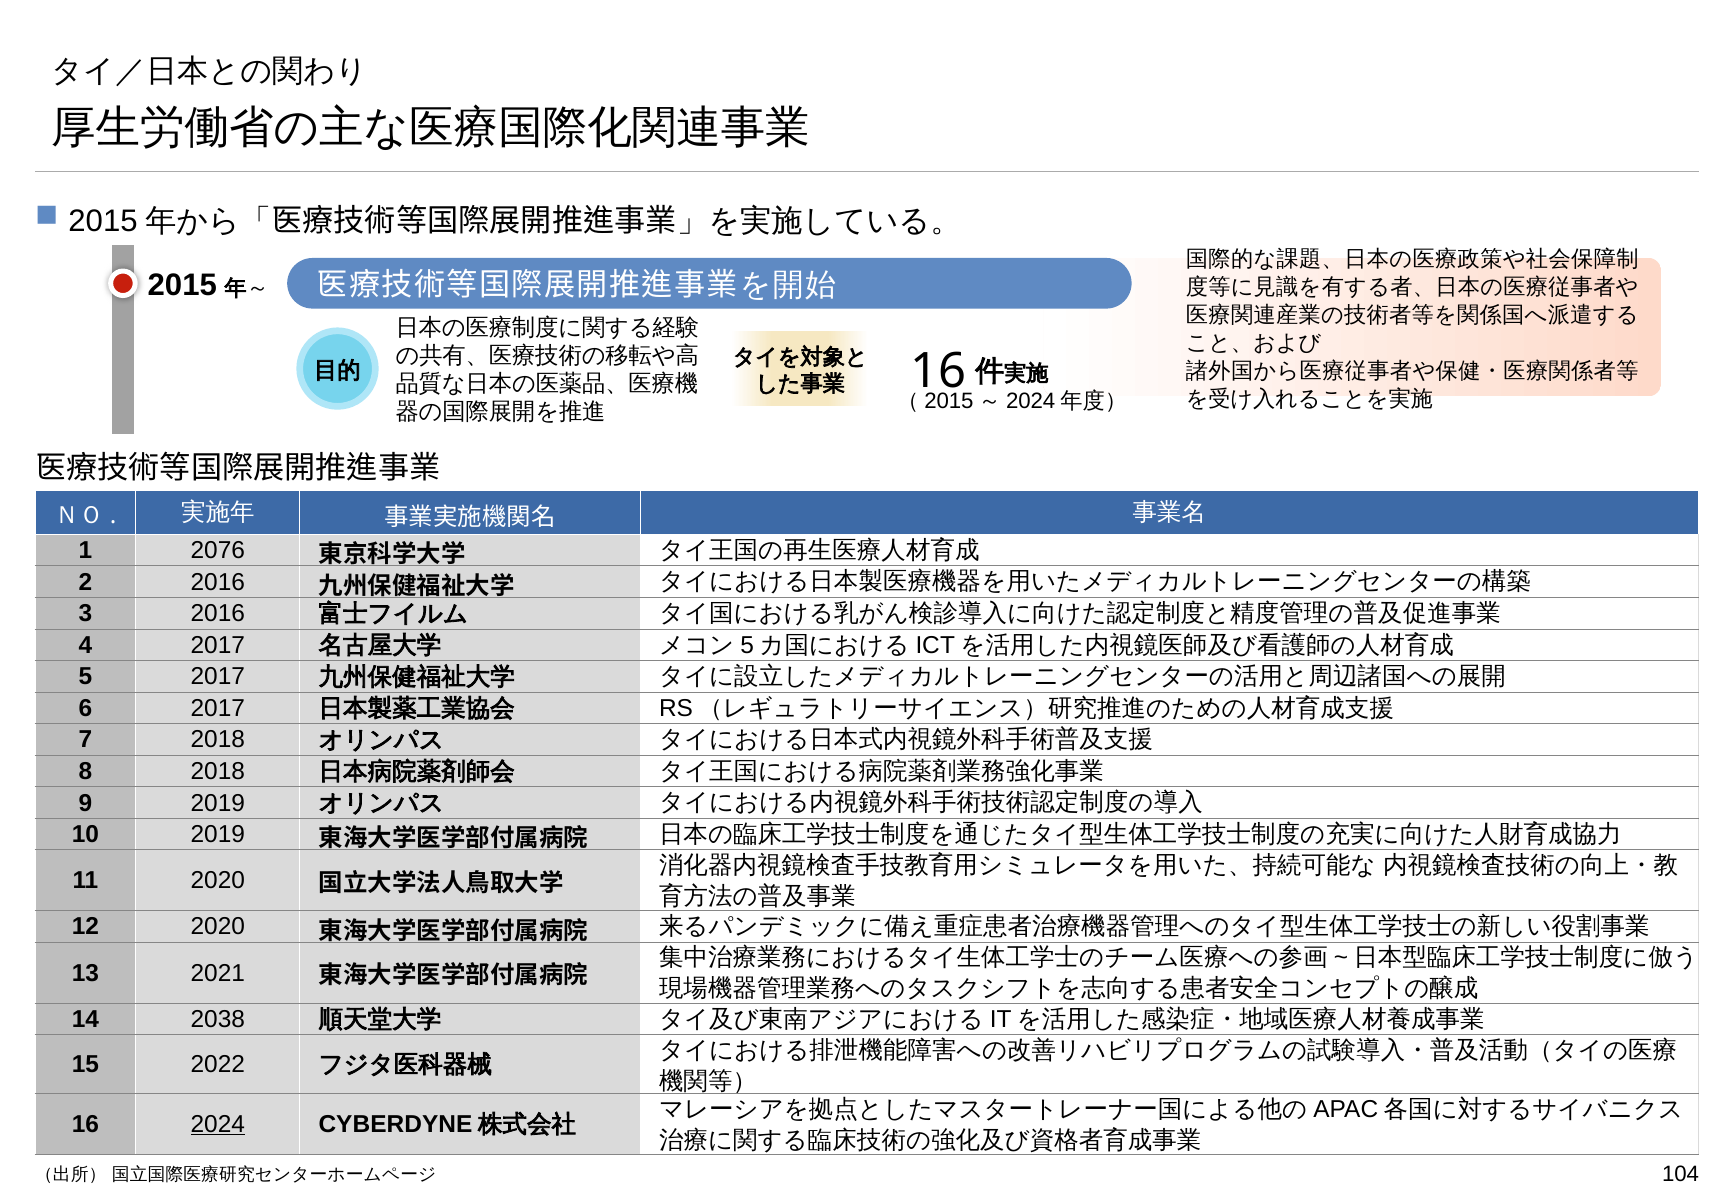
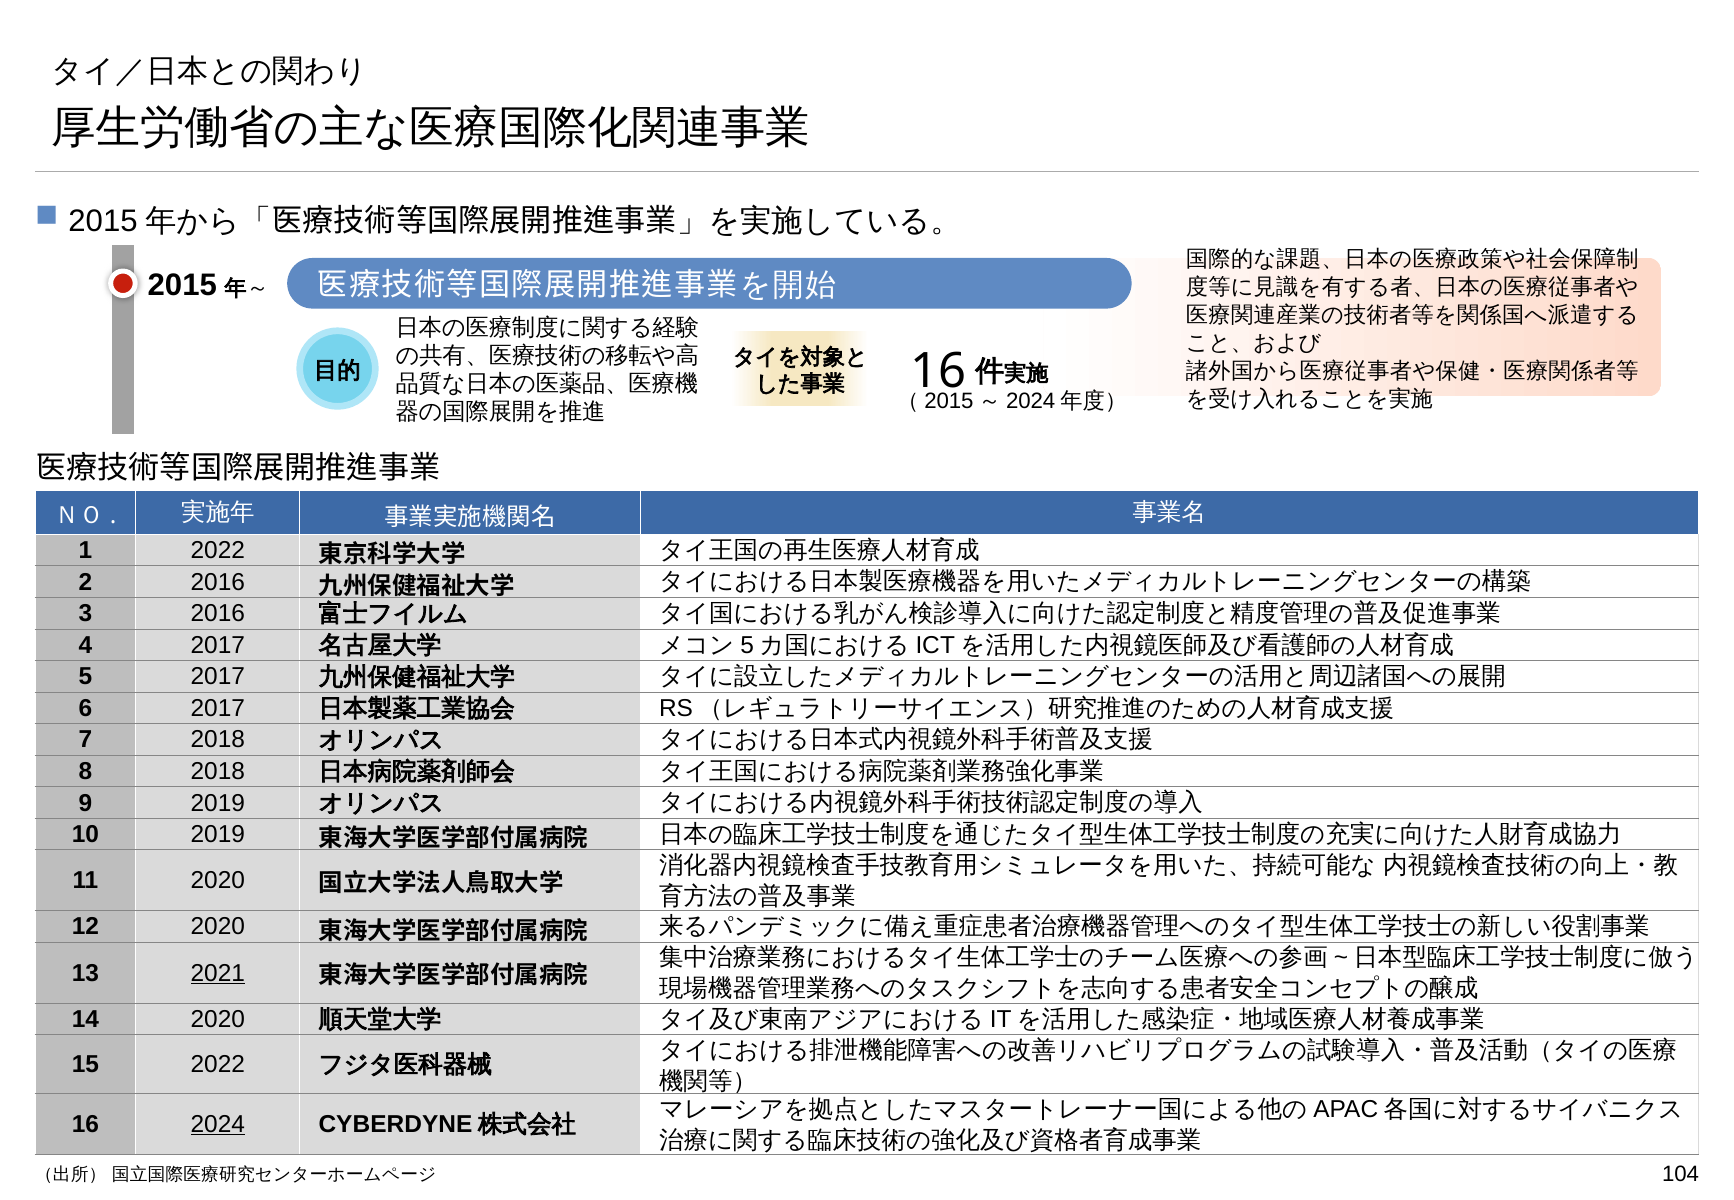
1 2076: 2076 -> 2022 (218, 551)
2021 underline: none -> present (218, 973)
14 2038: 2038 -> 2020 (218, 1020)
